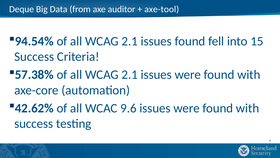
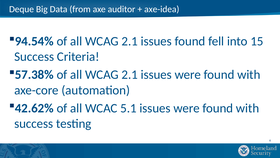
axe-tool: axe-tool -> axe-idea (162, 9)
9.6: 9.6 -> 5.1 (128, 108)
